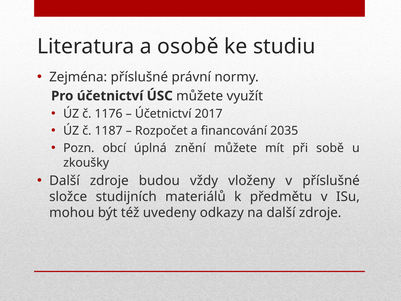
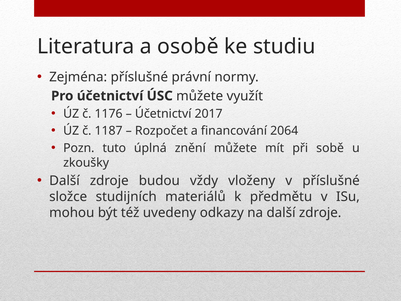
2035: 2035 -> 2064 (284, 131)
obcí: obcí -> tuto (114, 148)
